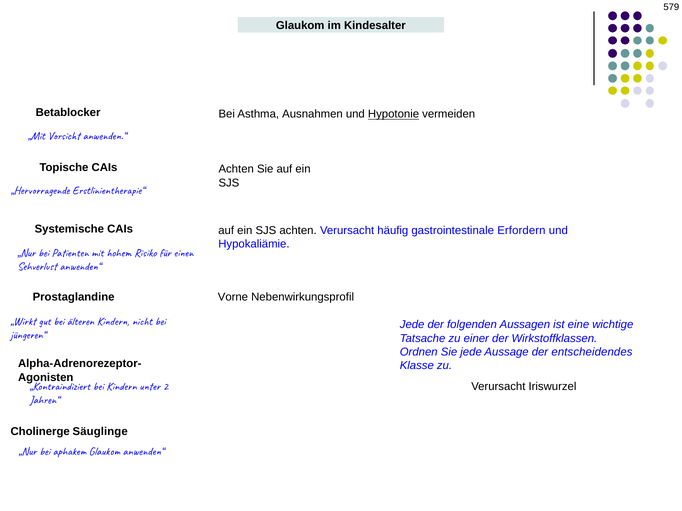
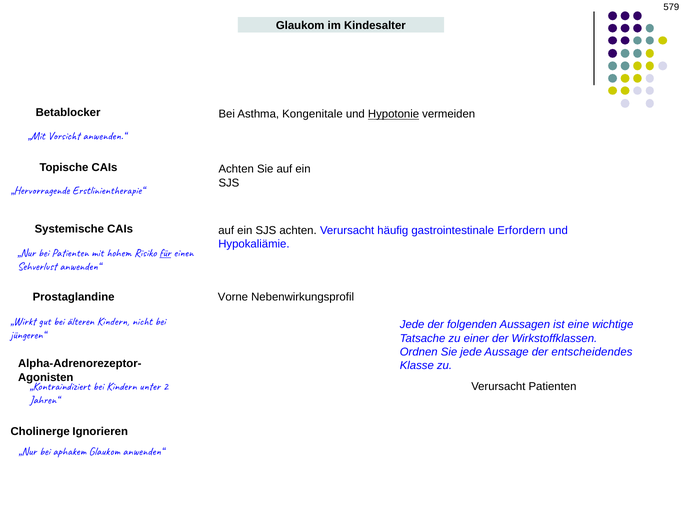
Ausnahmen: Ausnahmen -> Kongenitale (312, 114)
für underline: none -> present (165, 253)
Verursacht Iriswurzel: Iriswurzel -> Patienten (552, 387)
Säuglinge: Säuglinge -> Ignorieren (100, 432)
